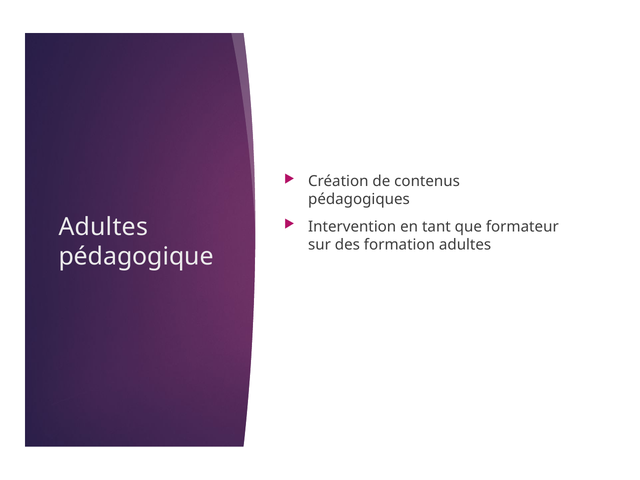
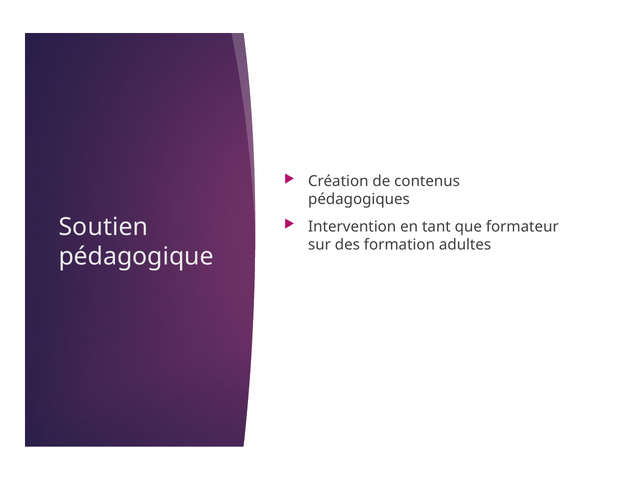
Adultes: Adultes -> Soutien (103, 227)
